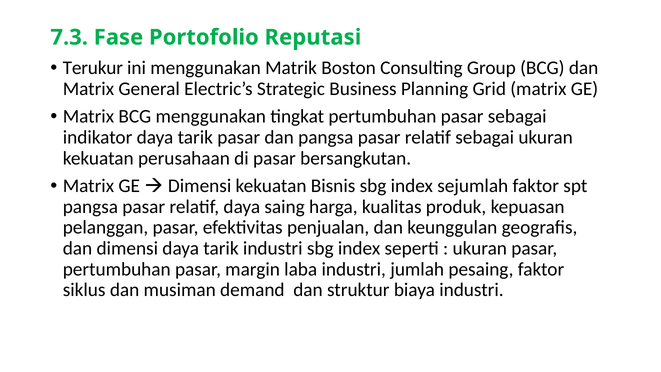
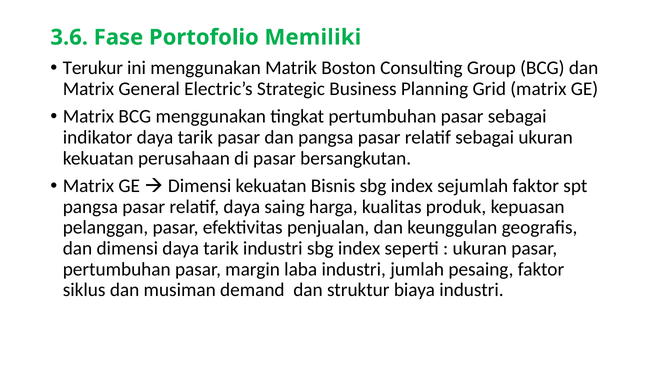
7.3: 7.3 -> 3.6 (69, 37)
Reputasi: Reputasi -> Memiliki (313, 37)
